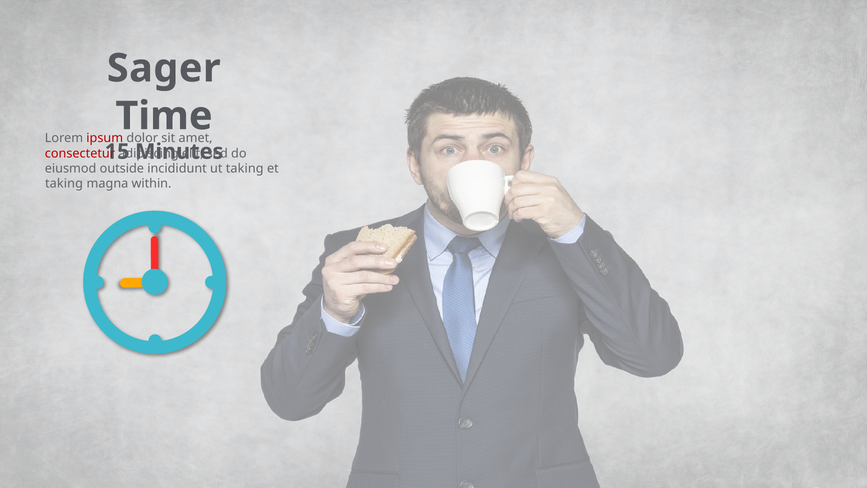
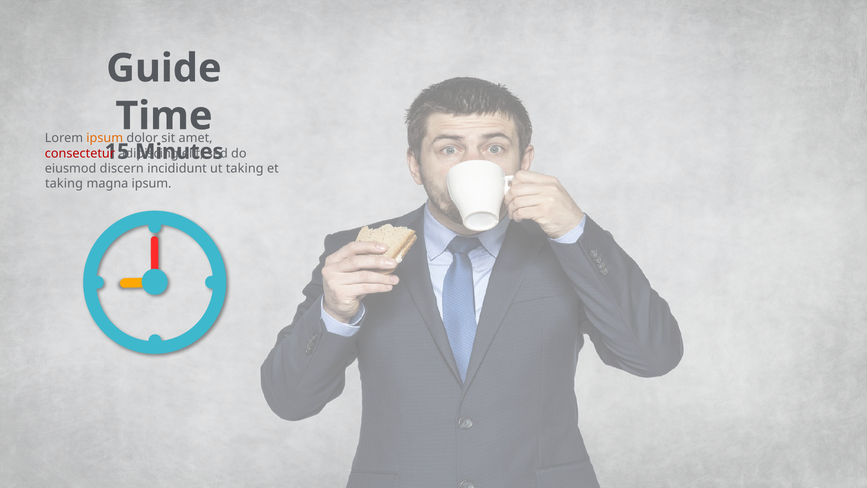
Sager: Sager -> Guide (164, 68)
ipsum colour: red -> orange (105, 138)
outside: outside -> discern (122, 168)
magna within: within -> ipsum (151, 184)
